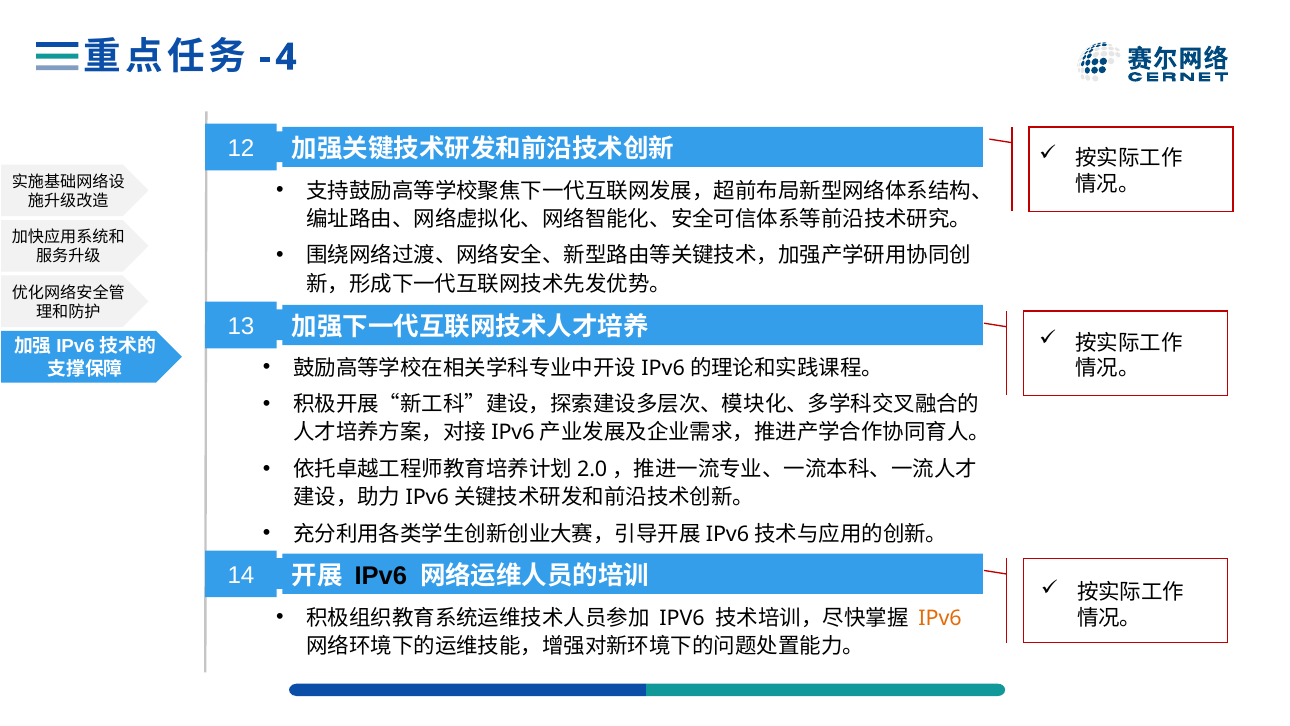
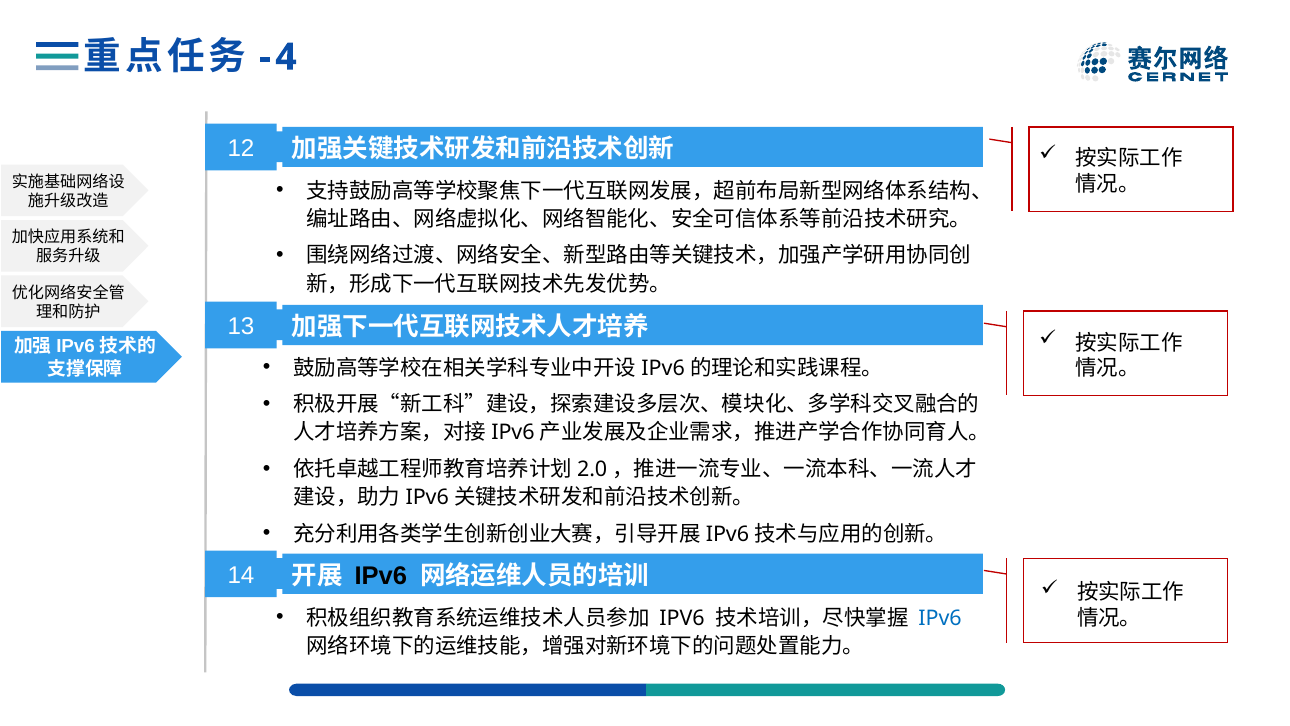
IPv6 colour: orange -> blue (940, 618)
